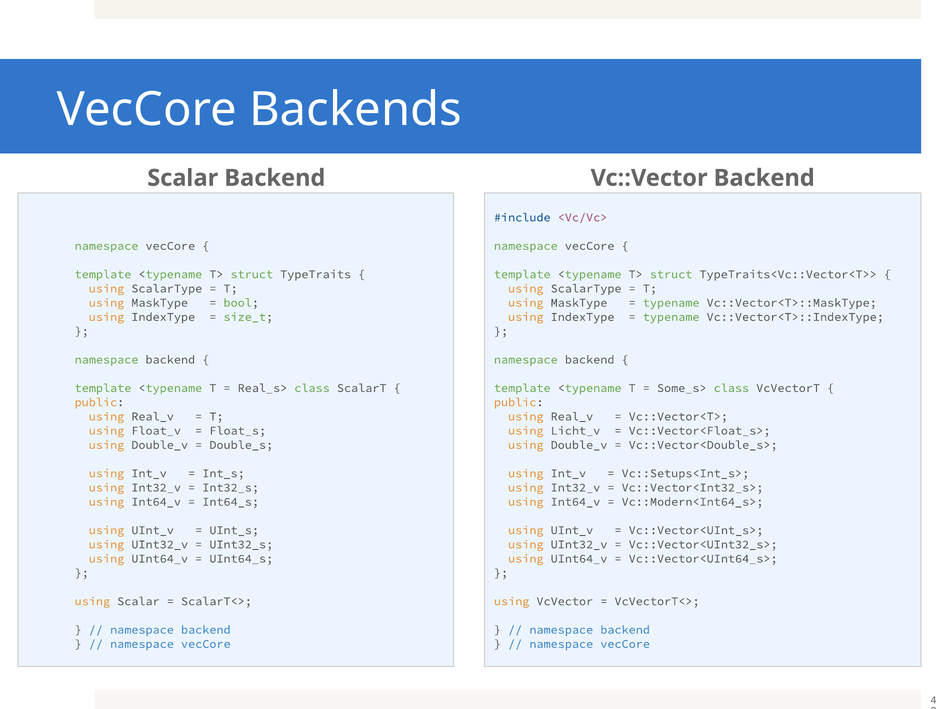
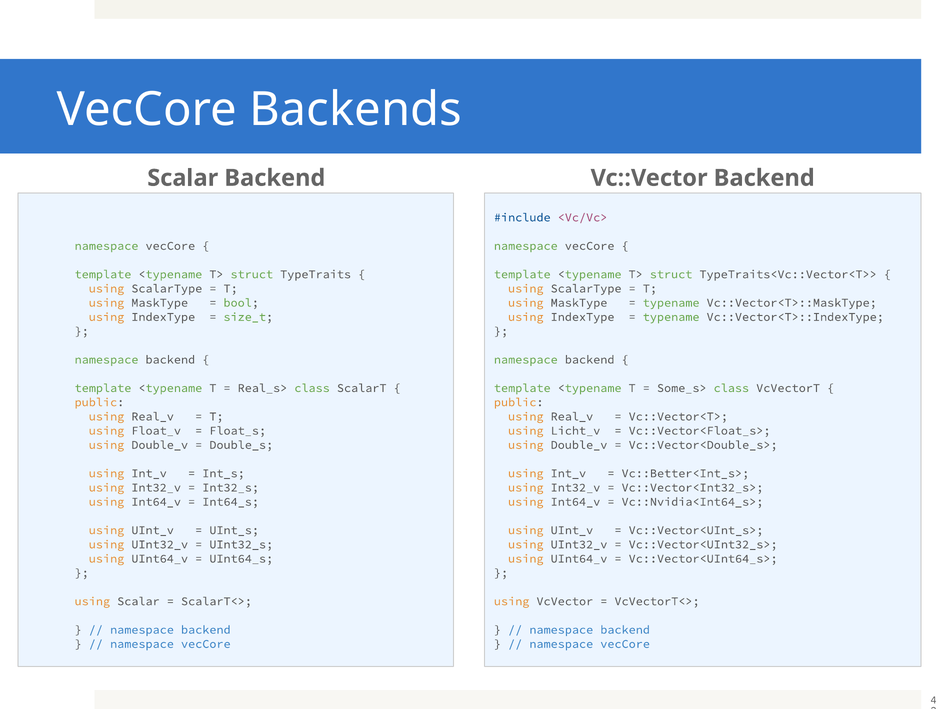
Vc::Setups<Int_s>: Vc::Setups<Int_s> -> Vc::Better<Int_s> (685, 473)
Vc::Modern<Int64_s>: Vc::Modern<Int64_s> -> Vc::Nvidia<Int64_s> (692, 502)
